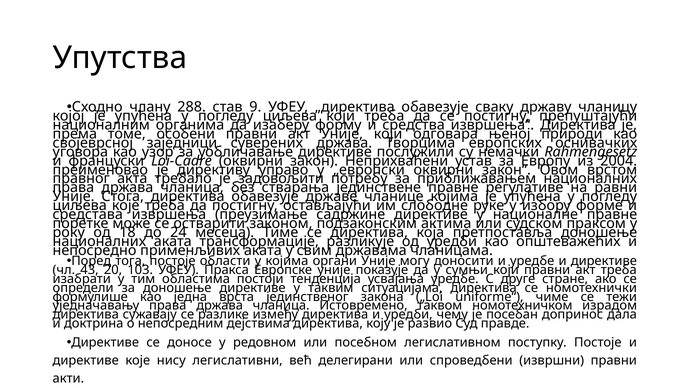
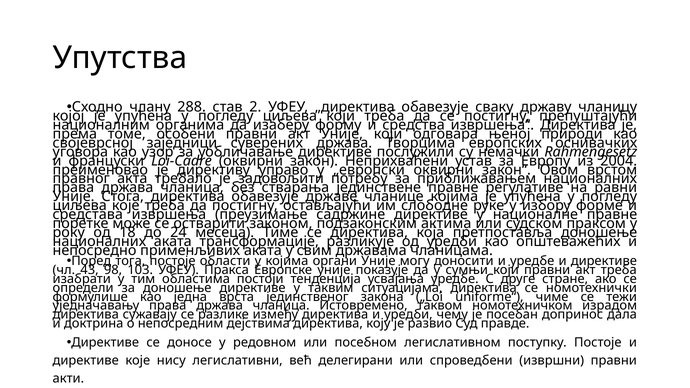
9: 9 -> 2 (255, 107)
20: 20 -> 98 (113, 270)
